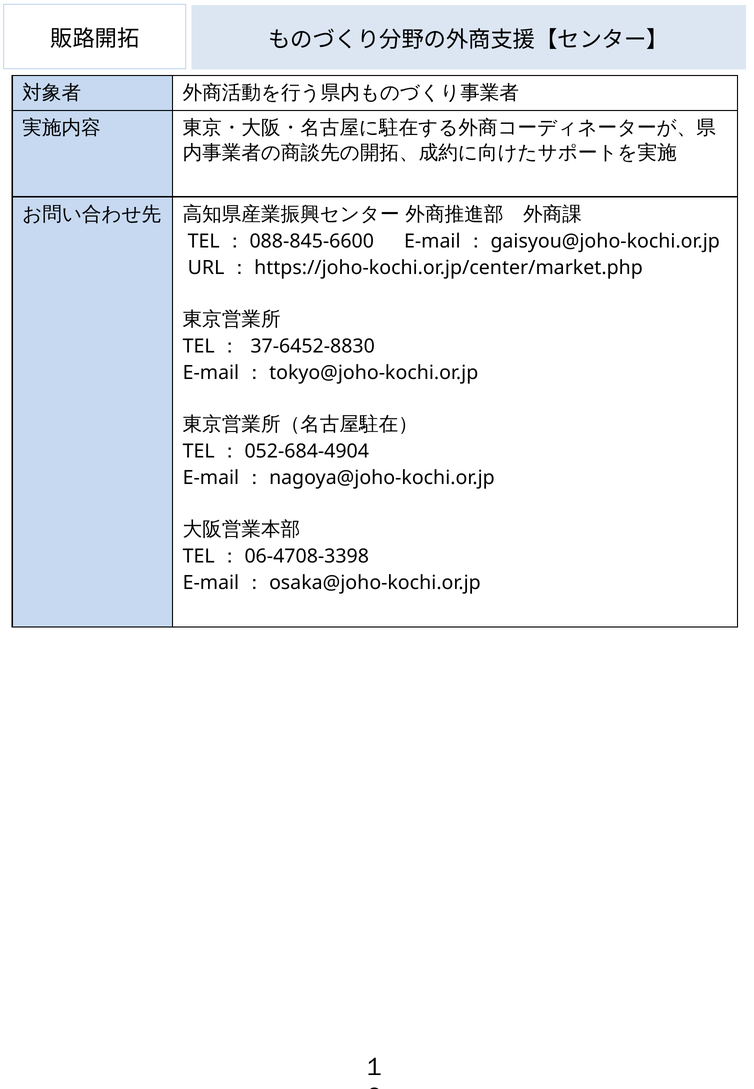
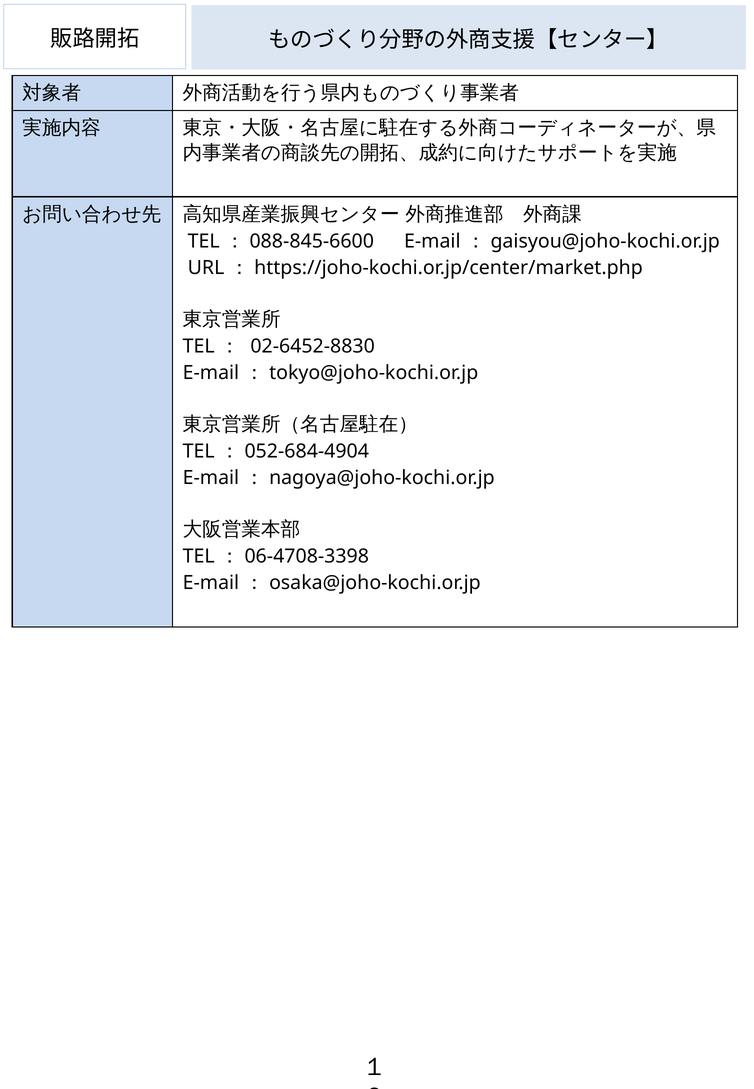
37-6452-8830: 37-6452-8830 -> 02-6452-8830 (313, 346)
